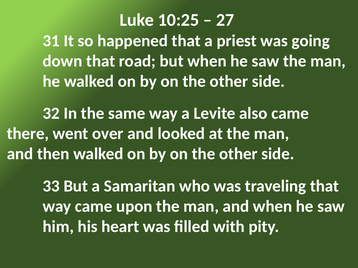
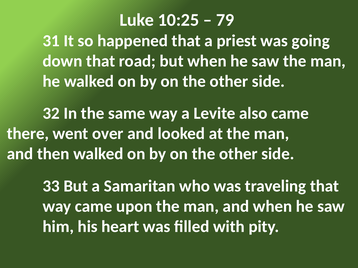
27: 27 -> 79 (225, 20)
